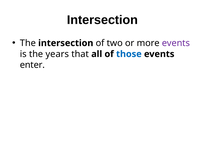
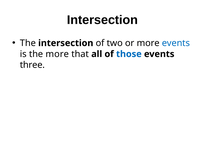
events colour: purple -> blue (176, 43)
the years: years -> more (57, 54)
enter: enter -> three (32, 65)
